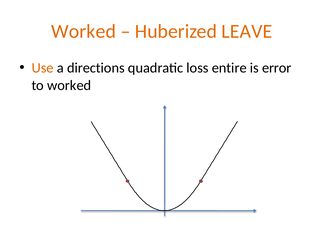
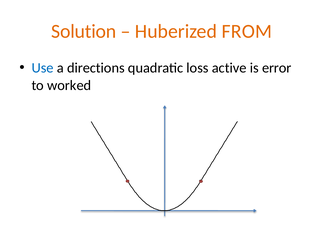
Worked: Worked -> Solution (84, 31)
LEAVE: LEAVE -> FROM (247, 31)
Use colour: orange -> blue (43, 68)
entire: entire -> active (229, 68)
